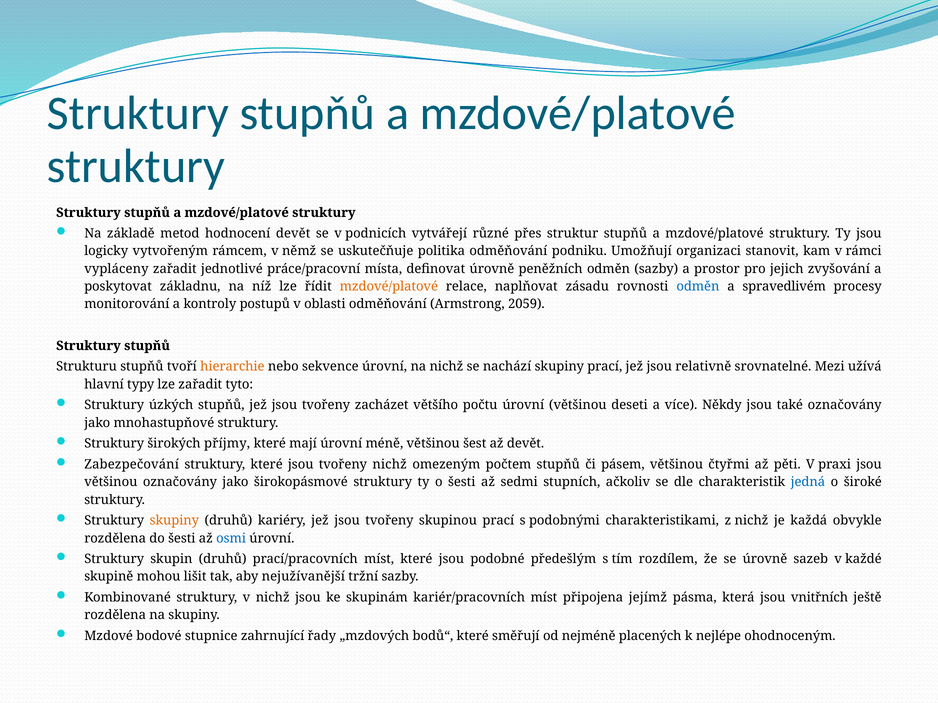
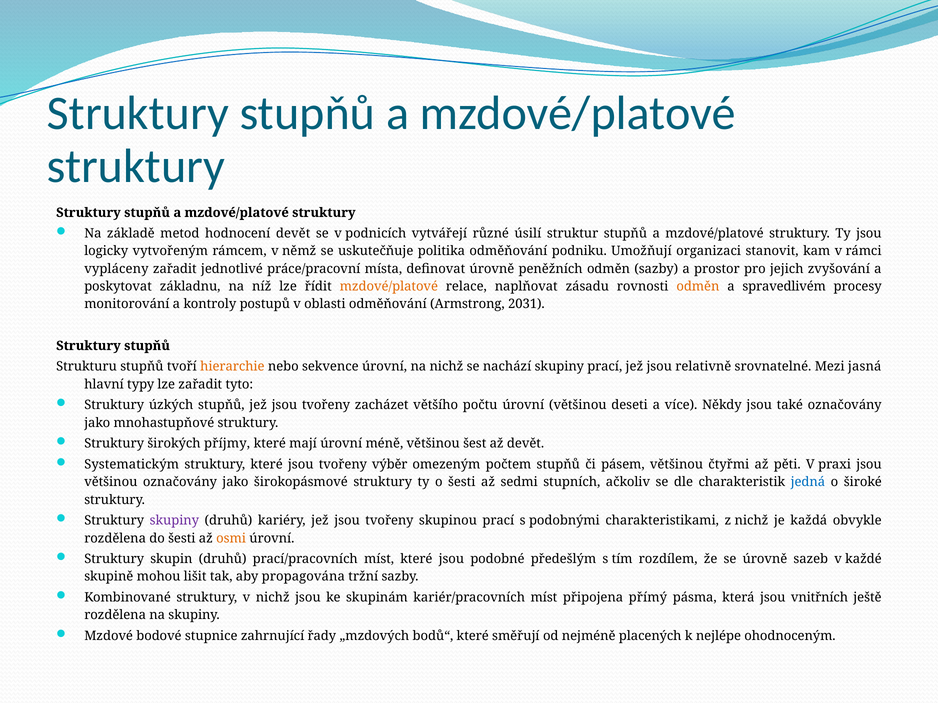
přes: přes -> úsilí (528, 234)
odměn colour: blue -> orange (698, 287)
2059: 2059 -> 2031 (526, 304)
užívá: užívá -> jasná (865, 367)
Zabezpečování: Zabezpečování -> Systematickým (132, 465)
tvořeny nichž: nichž -> výběr (390, 465)
skupiny colour: orange -> purple (174, 521)
osmi colour: blue -> orange (231, 539)
nejužívanější: nejužívanější -> propagována (303, 577)
jejímž: jejímž -> přímý (648, 598)
